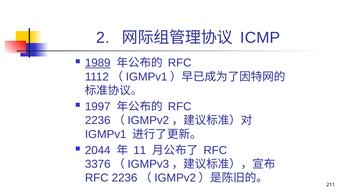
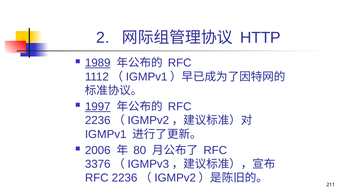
ICMP: ICMP -> HTTP (260, 38)
1997 underline: none -> present (98, 107)
2044: 2044 -> 2006 (98, 150)
11: 11 -> 80 (140, 150)
